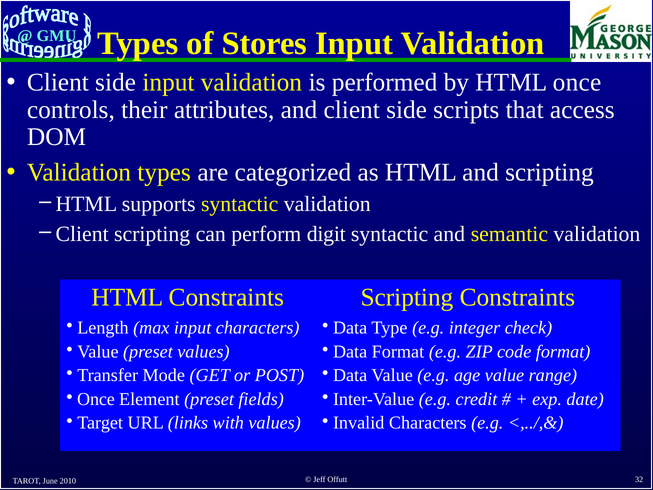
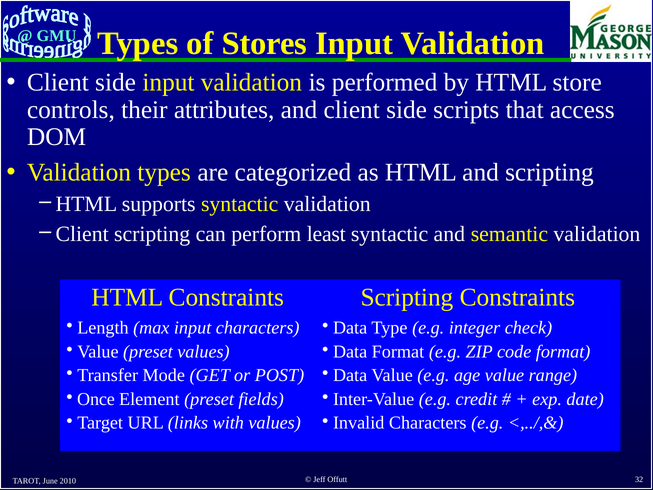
HTML once: once -> store (577, 82)
digit: digit -> least (326, 234)
